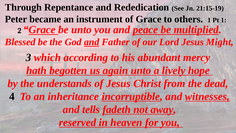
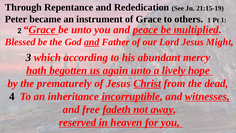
understands: understands -> prematurely (64, 83)
Christ underline: none -> present (147, 83)
tells: tells -> free (91, 109)
